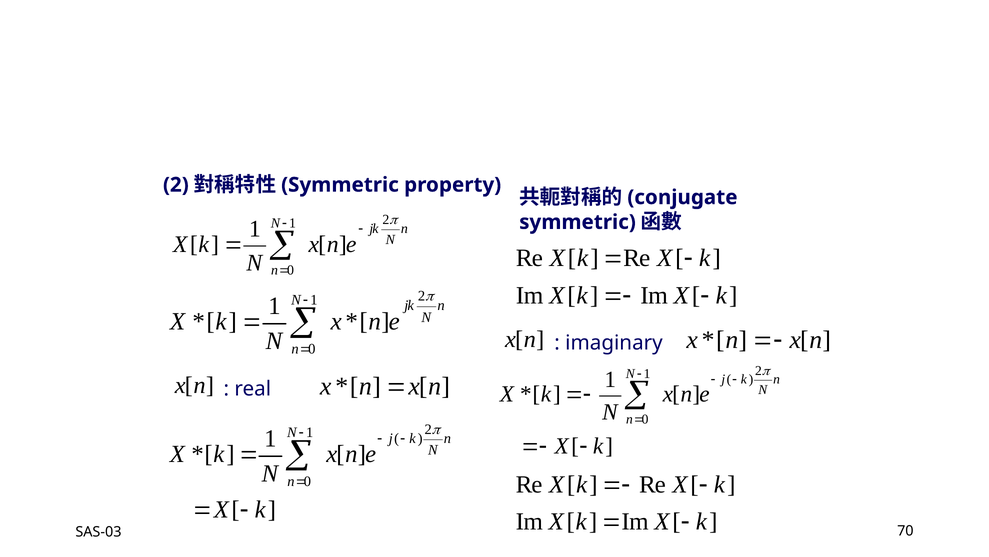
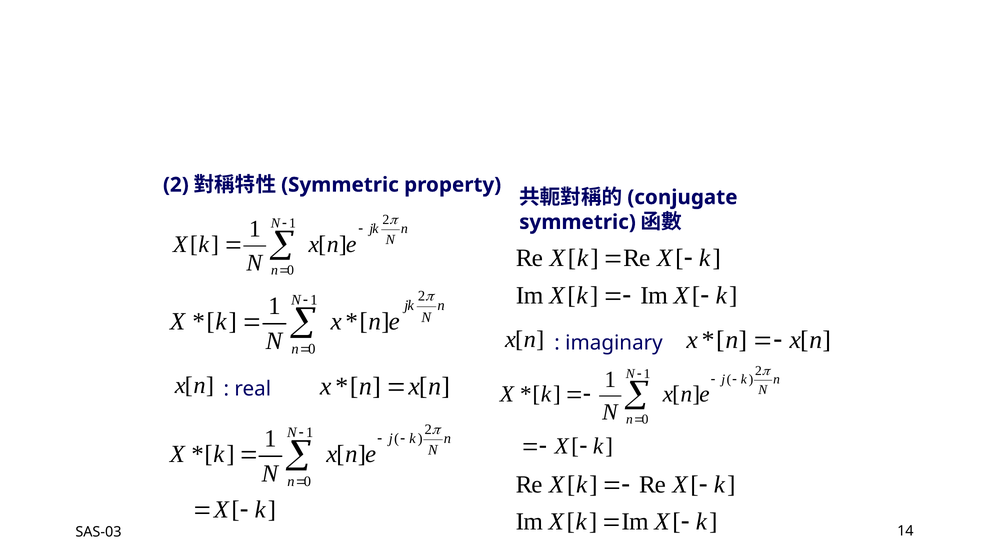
70: 70 -> 14 (905, 530)
